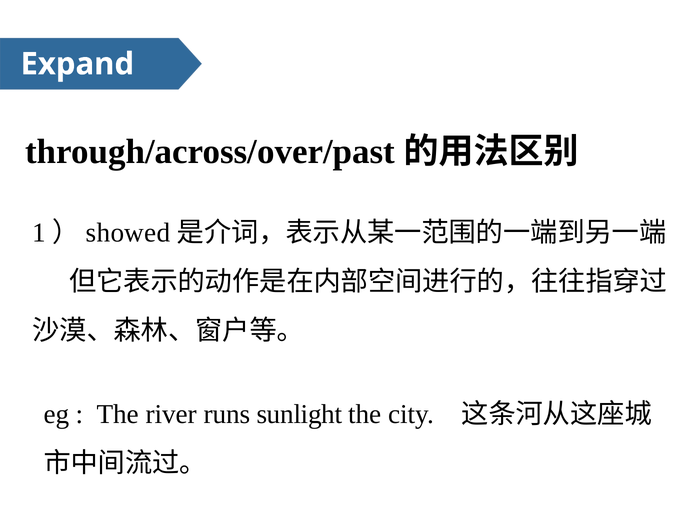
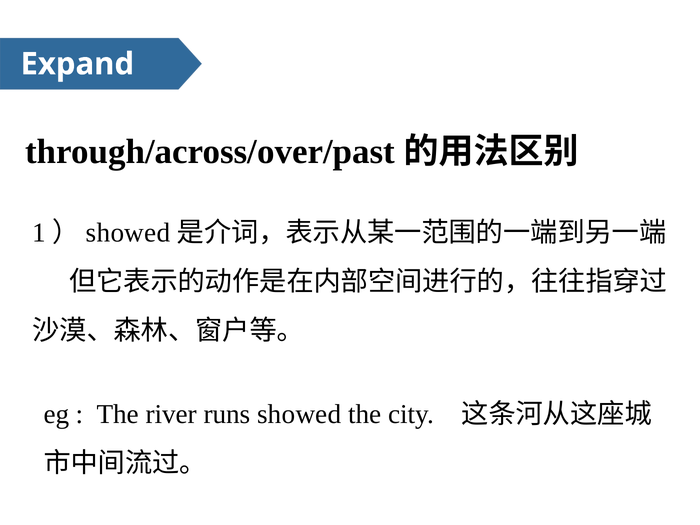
runs sunlight: sunlight -> showed (299, 414)
